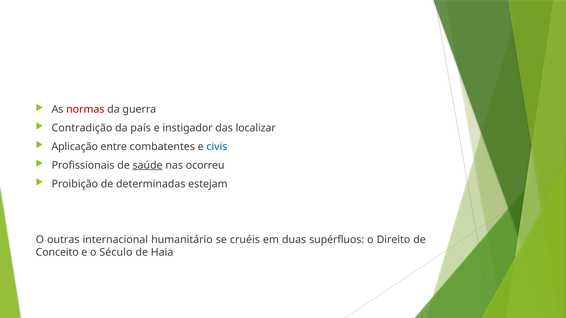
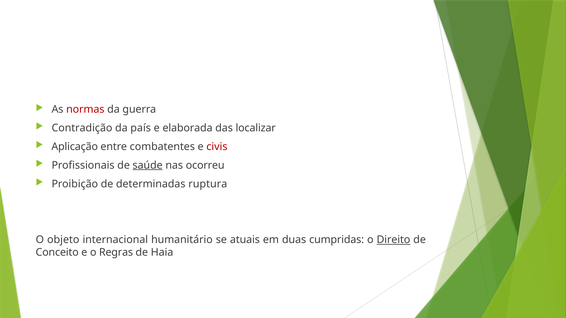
instigador: instigador -> elaborada (188, 128)
civis colour: blue -> red (217, 147)
estejam: estejam -> ruptura (208, 184)
outras: outras -> objeto (63, 240)
cruéis: cruéis -> atuais (245, 240)
supérfluos: supérfluos -> cumpridas (337, 240)
Direito underline: none -> present (393, 240)
Século: Século -> Regras (116, 253)
